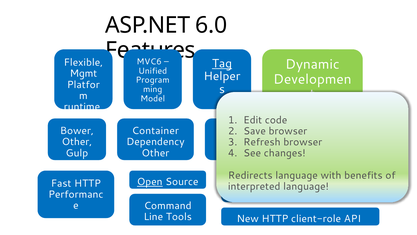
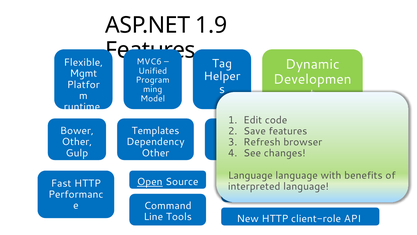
6.0: 6.0 -> 1.9 (211, 25)
Tag underline: present -> none (222, 63)
Container: Container -> Templates (155, 131)
browser: browser -> features (288, 131)
Redirects: Redirects -> Language (250, 175)
